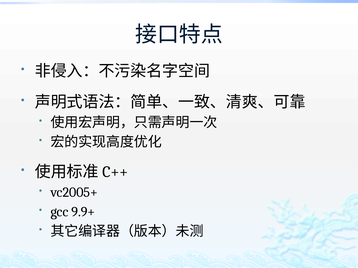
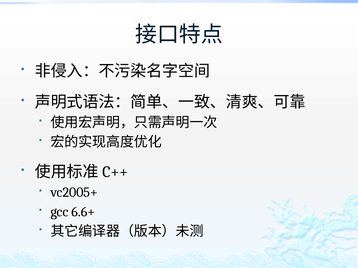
9.9+: 9.9+ -> 6.6+ (83, 212)
